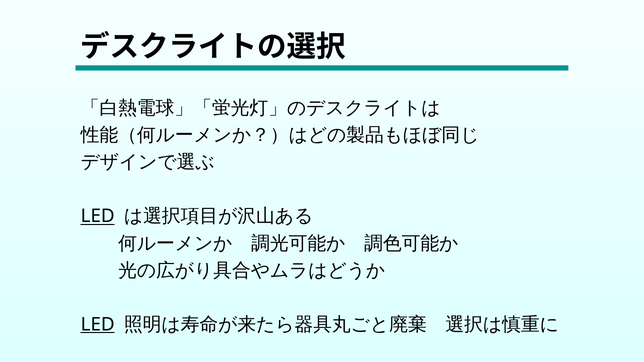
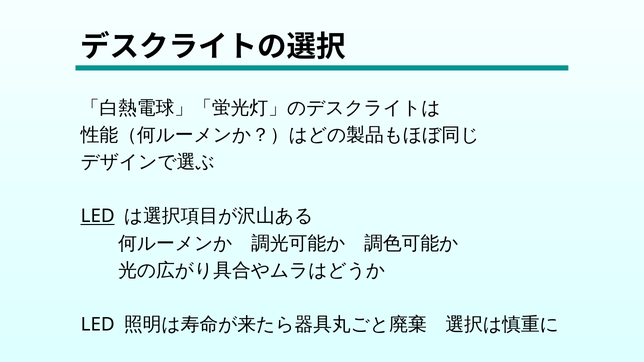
LED underline: present -> none (98, 325)
